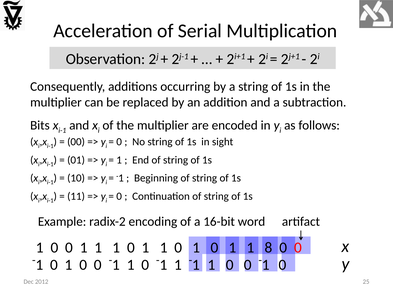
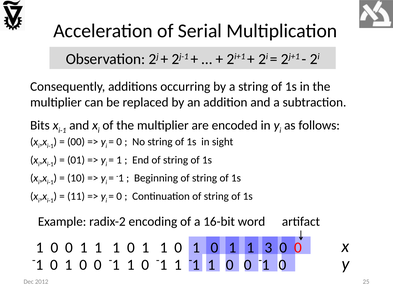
8: 8 -> 3 (269, 247)
